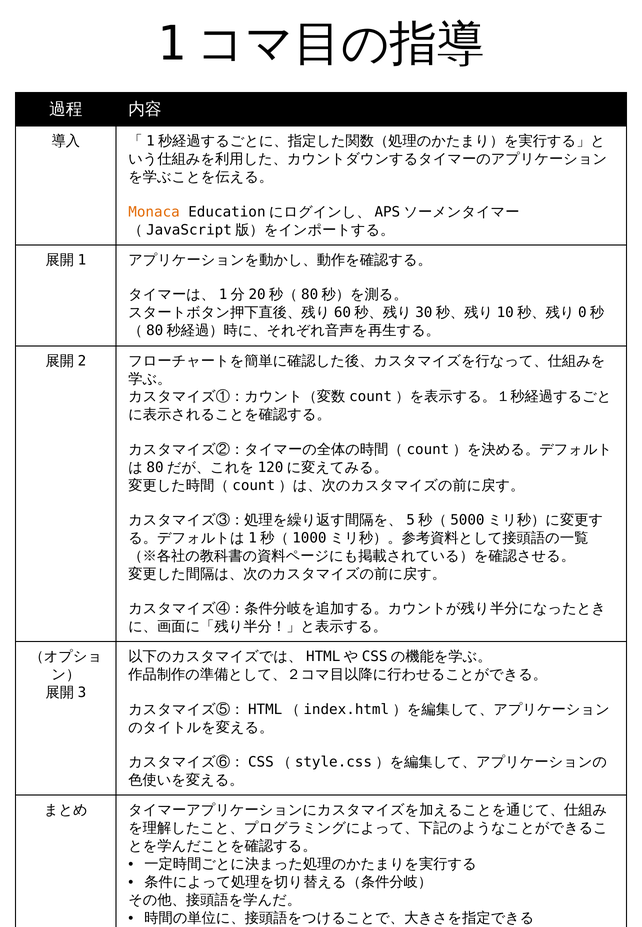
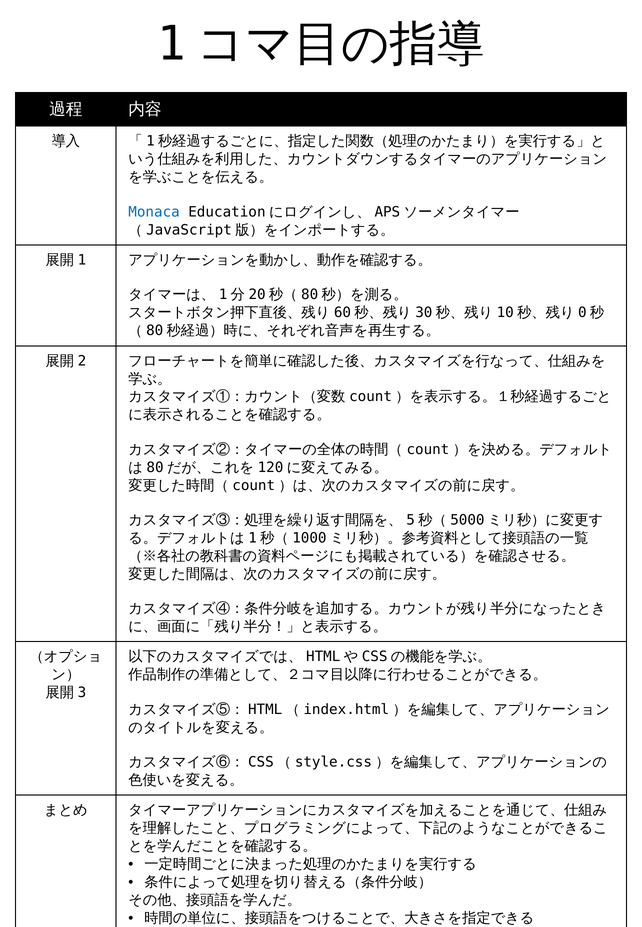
Monaca colour: orange -> blue (154, 212)
